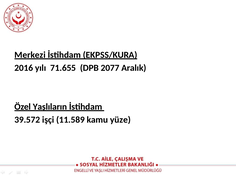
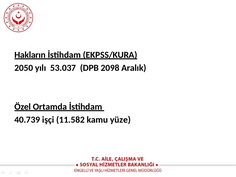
Merkezi: Merkezi -> Hakların (30, 55)
2016: 2016 -> 2050 (24, 68)
71.655: 71.655 -> 53.037 (63, 68)
2077: 2077 -> 2098 (110, 68)
Yaşlıların: Yaşlıların -> Ortamda (50, 107)
39.572: 39.572 -> 40.739 (27, 120)
11.589: 11.589 -> 11.582 (70, 120)
